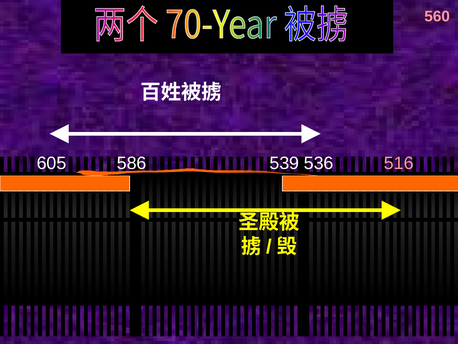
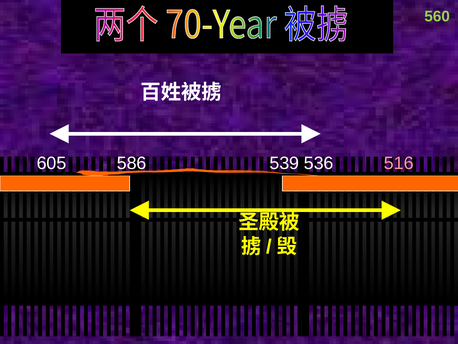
560 colour: pink -> light green (437, 16)
